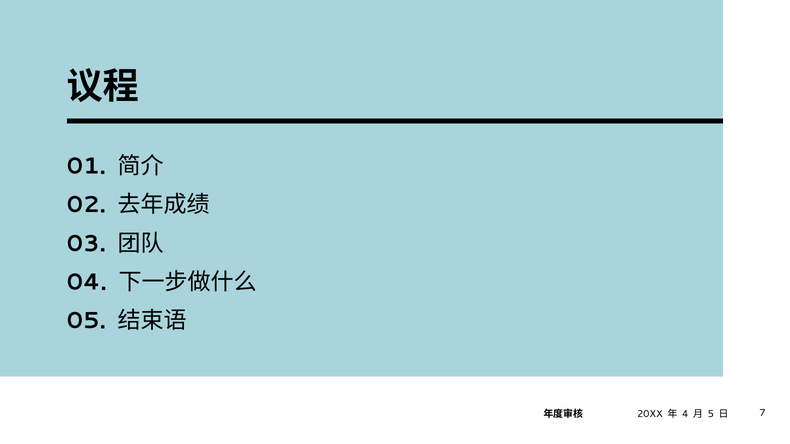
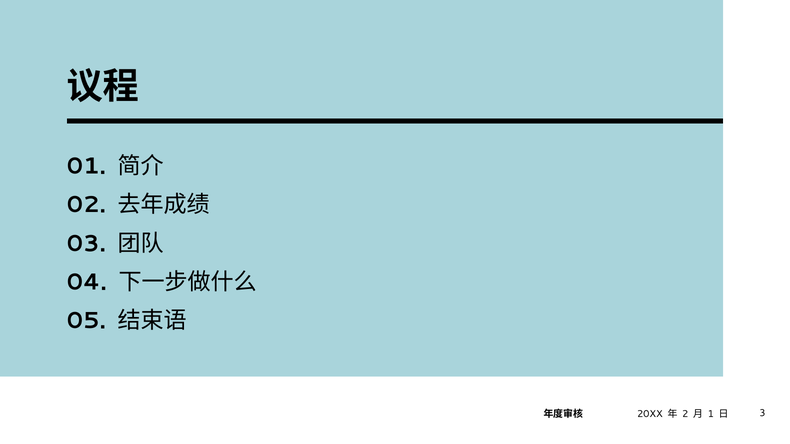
4: 4 -> 2 (685, 414)
5: 5 -> 1 (711, 414)
7: 7 -> 3 (762, 413)
